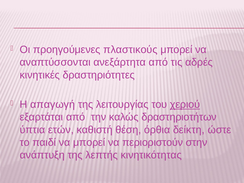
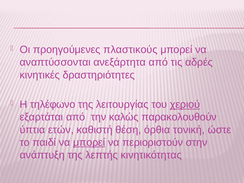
απαγωγή: απαγωγή -> τηλέφωνο (53, 105)
δραστηριοτήτων: δραστηριοτήτων -> παρακολουθούν (179, 117)
δείκτη: δείκτη -> τονική (189, 130)
μπορεί underline: none -> present (89, 142)
